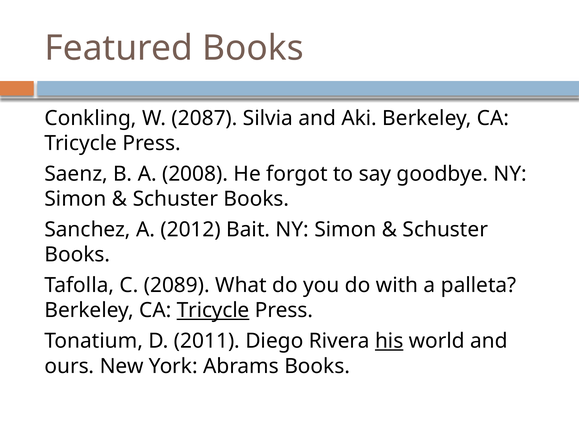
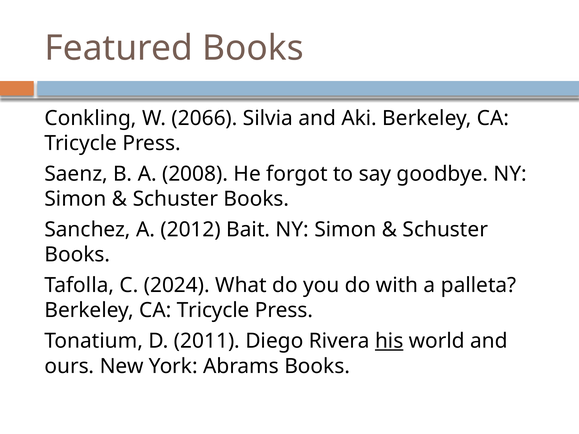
2087: 2087 -> 2066 (205, 118)
2089: 2089 -> 2024 (177, 286)
Tricycle underline: present -> none (213, 311)
